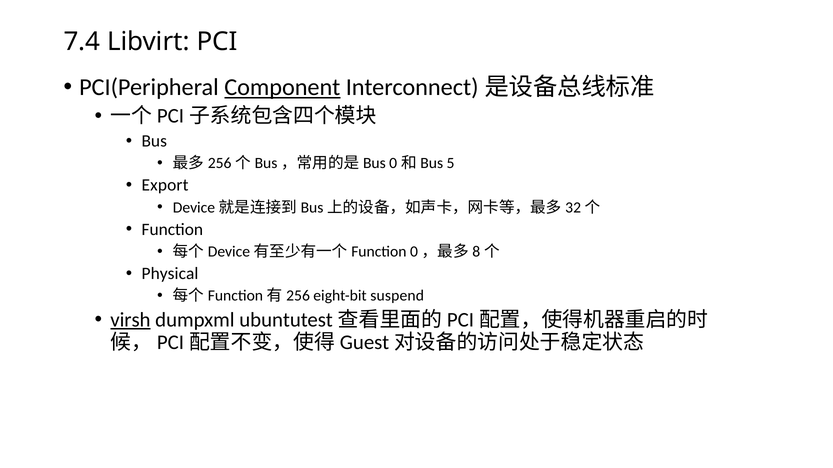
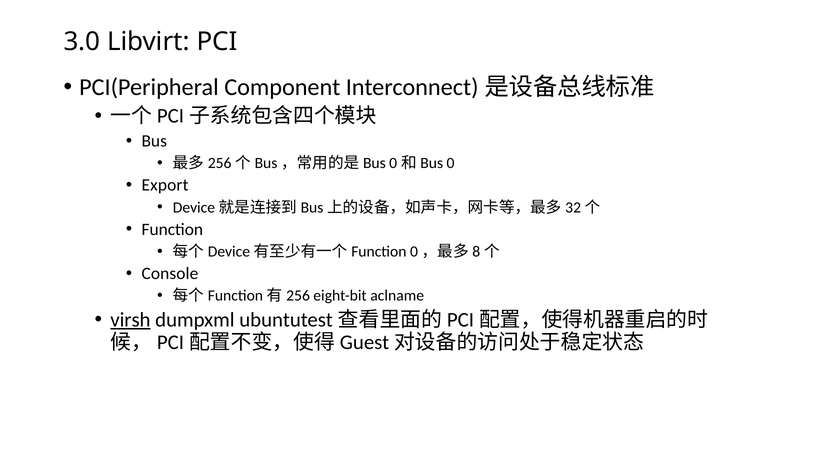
7.4: 7.4 -> 3.0 (82, 42)
Component underline: present -> none (282, 88)
5: 5 -> 0 (451, 163)
Physical: Physical -> Console (170, 274)
suspend: suspend -> aclname (397, 296)
